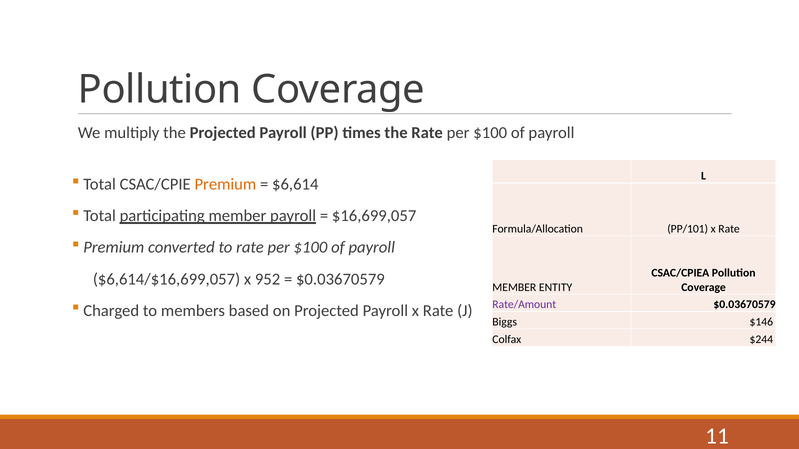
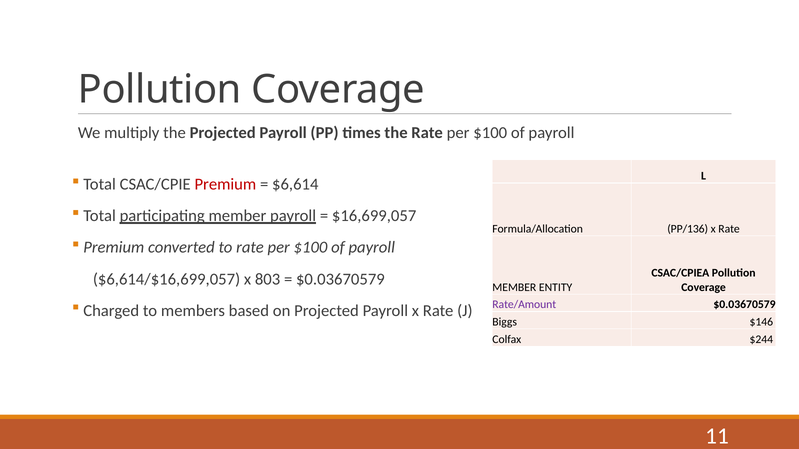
Premium colour: orange -> red (225, 184)
PP/101: PP/101 -> PP/136 (688, 229)
952: 952 -> 803 (268, 279)
